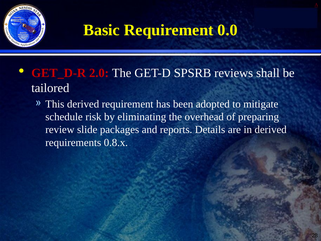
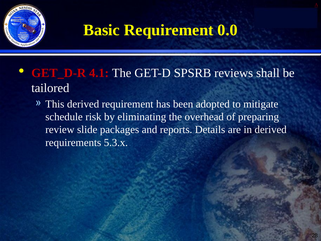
2.0: 2.0 -> 4.1 (99, 73)
0.8.x: 0.8.x -> 5.3.x (116, 142)
